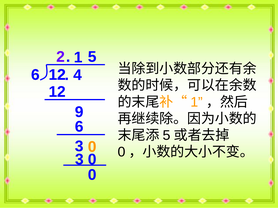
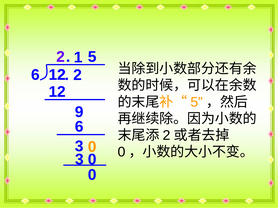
4: 4 -> 2 (78, 75)
1: 1 -> 5 (197, 102)
5: 5 -> 2 (167, 136)
